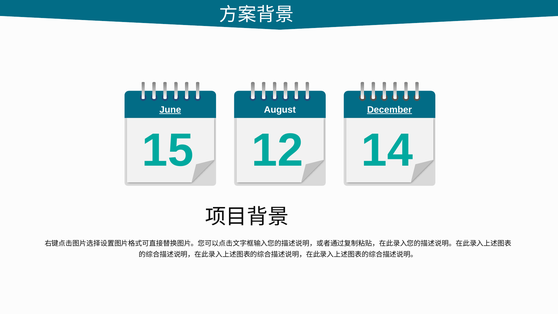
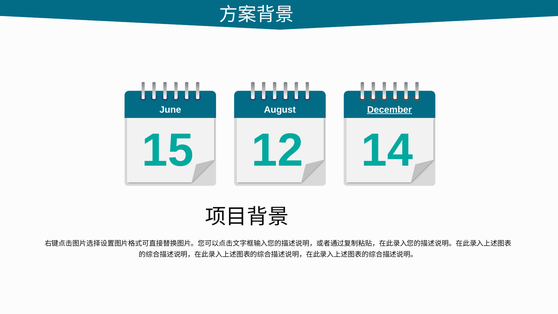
June underline: present -> none (170, 110)
